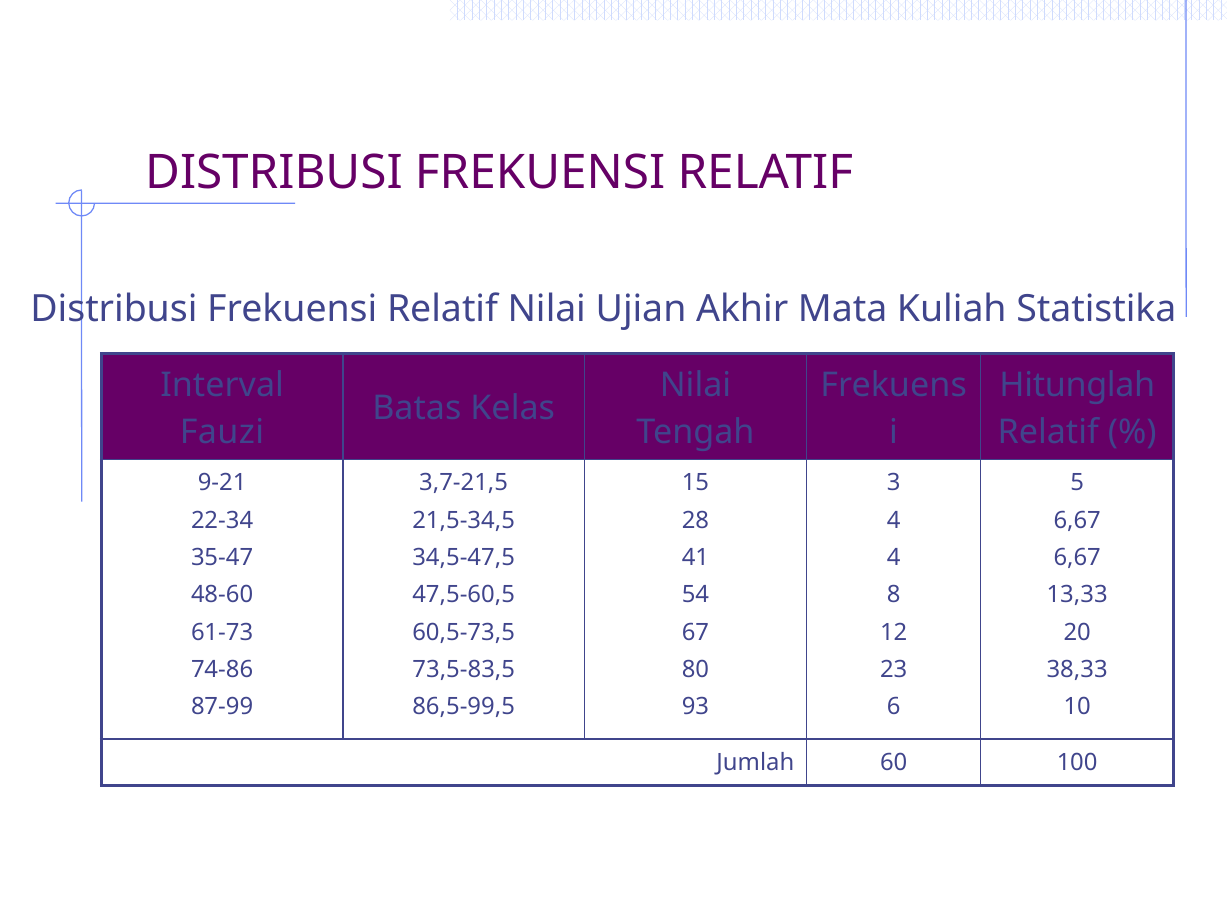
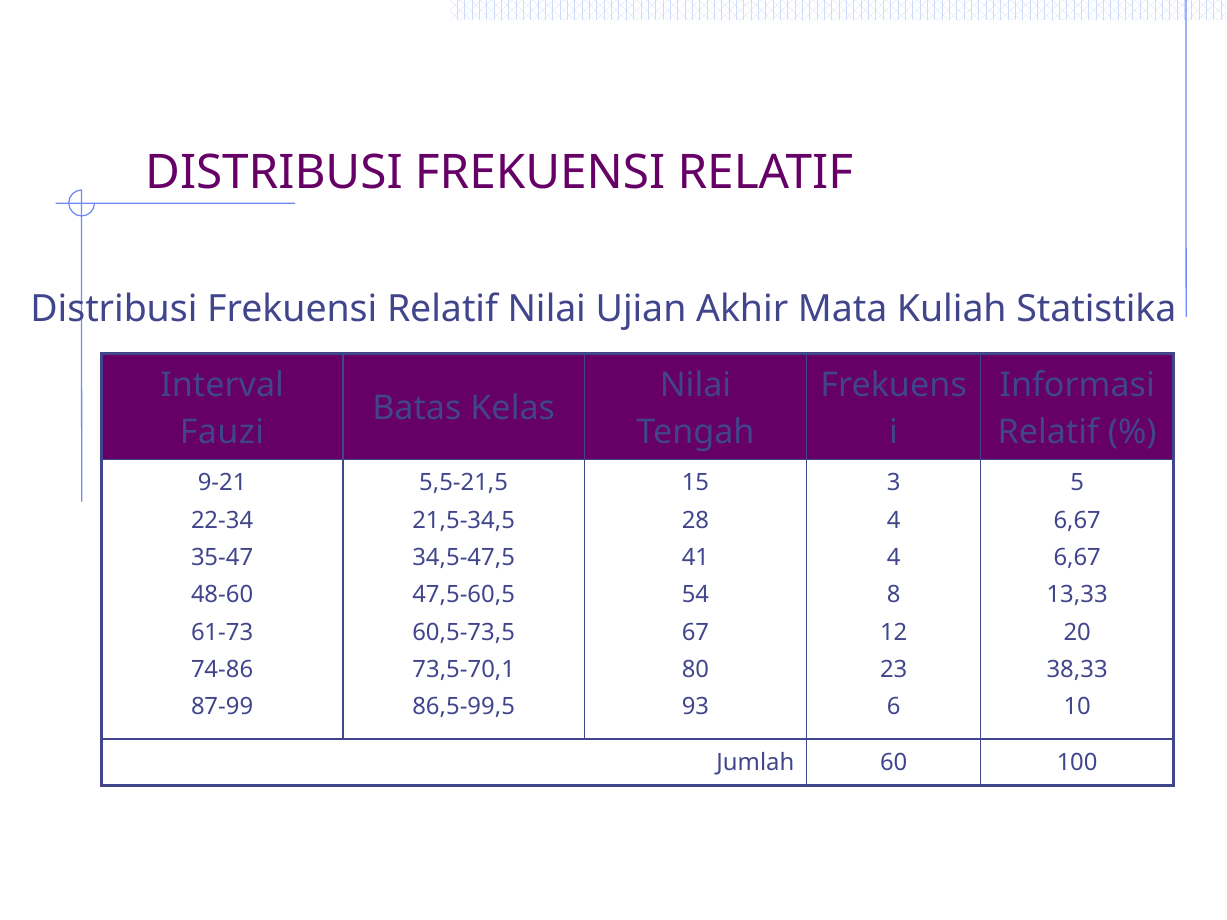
Hitunglah: Hitunglah -> Informasi (1077, 385)
3,7-21,5: 3,7-21,5 -> 5,5-21,5 (464, 483)
73,5-83,5: 73,5-83,5 -> 73,5-70,1 (464, 670)
